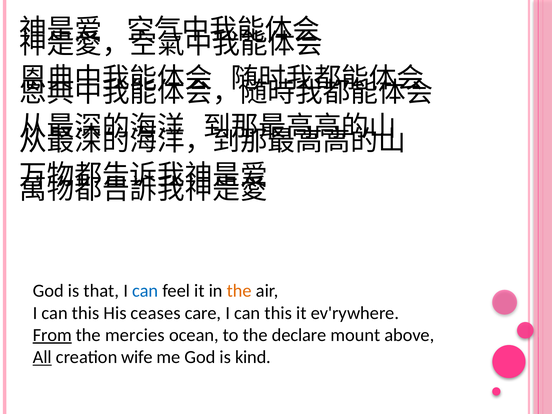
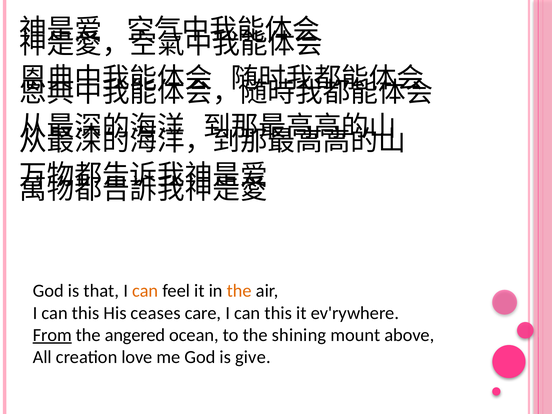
can colour: blue -> orange (145, 291)
mercies: mercies -> angered (135, 335)
declare: declare -> shining (299, 335)
All underline: present -> none (42, 357)
wife: wife -> love (137, 357)
kind: kind -> give (253, 357)
